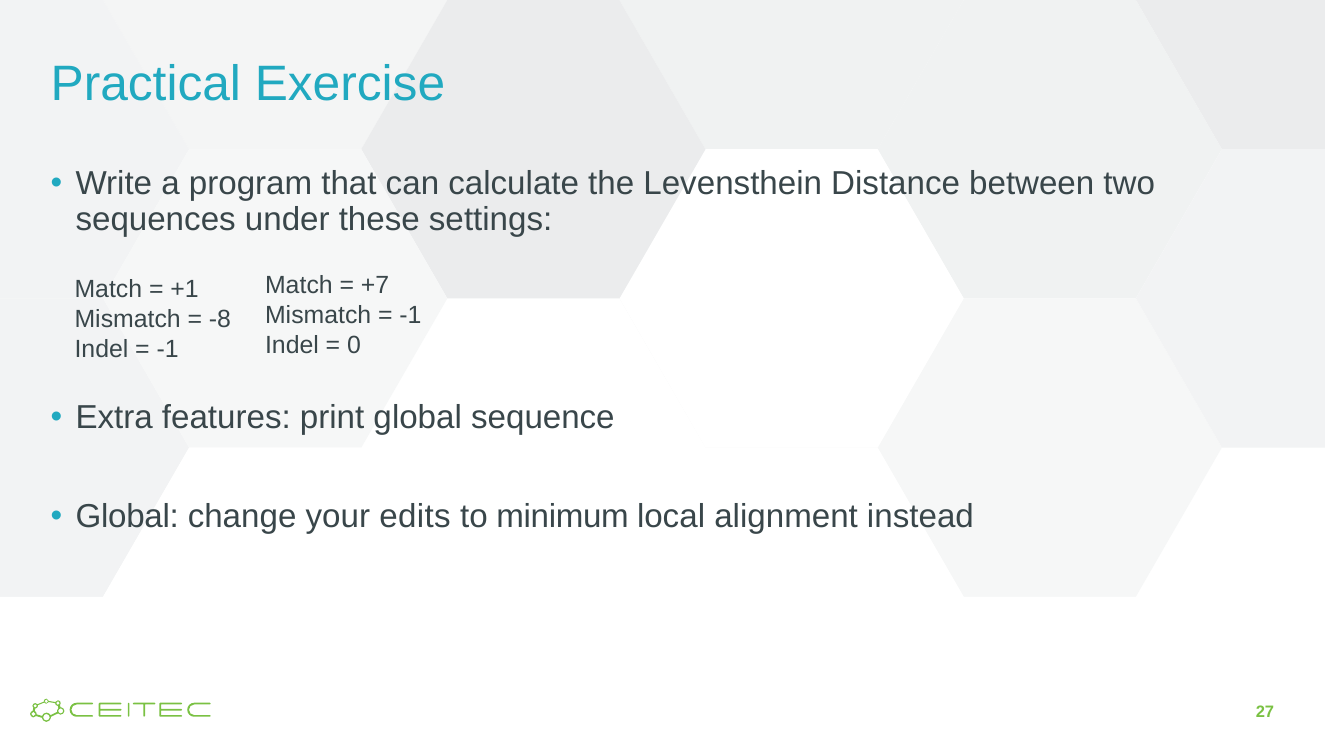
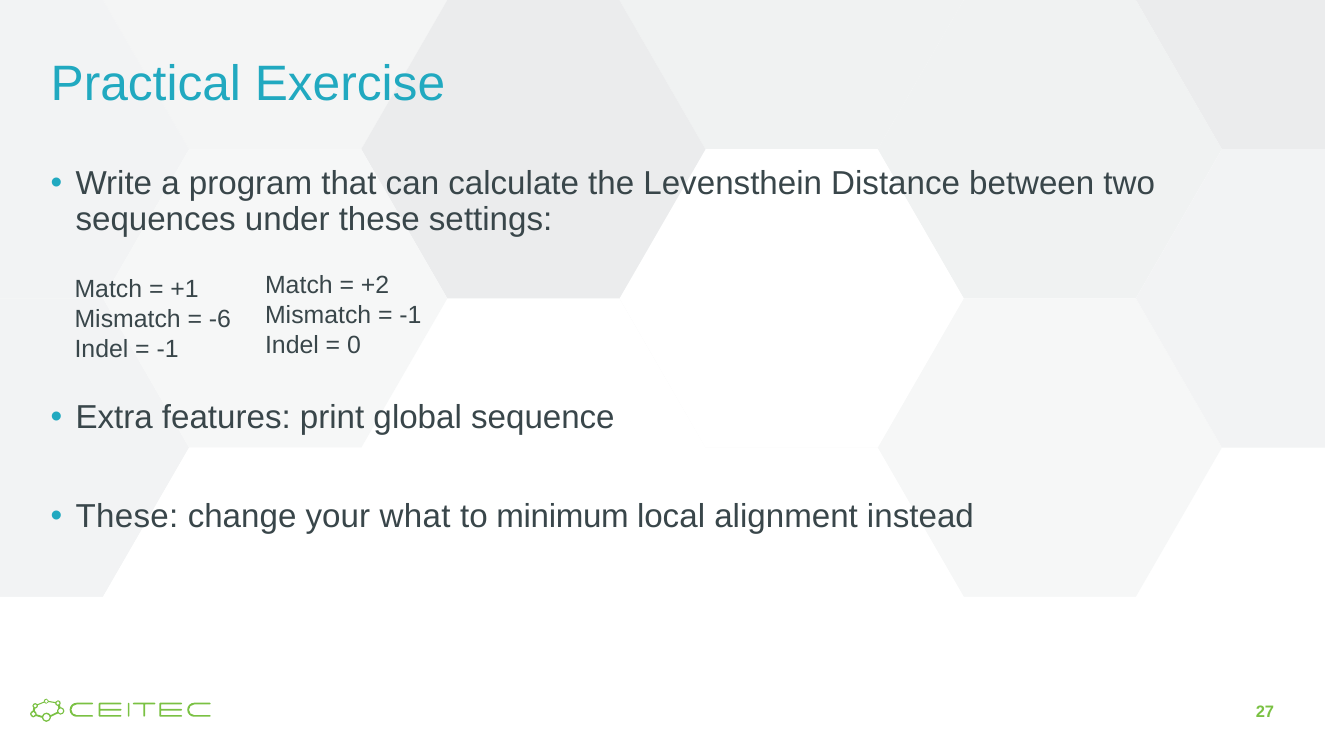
+7: +7 -> +2 (375, 285)
-8: -8 -> -6 (220, 319)
Global: Global -> These (127, 516)
edits: edits -> what (415, 516)
